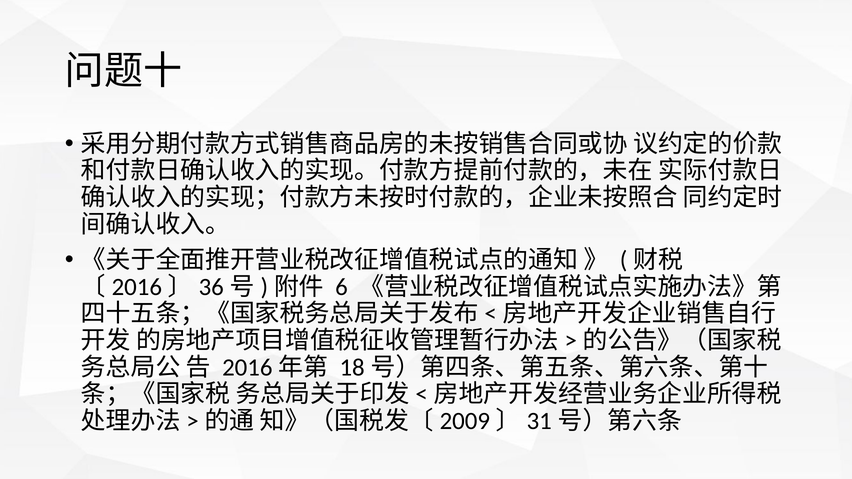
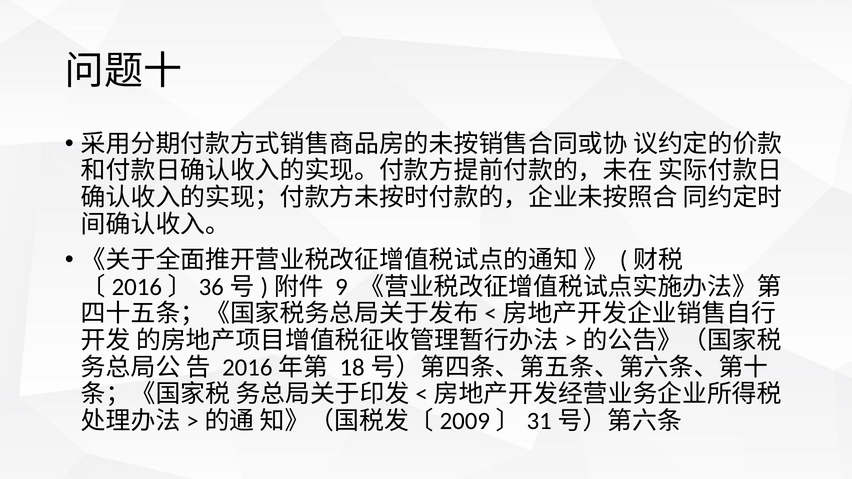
6: 6 -> 9 (342, 287)
